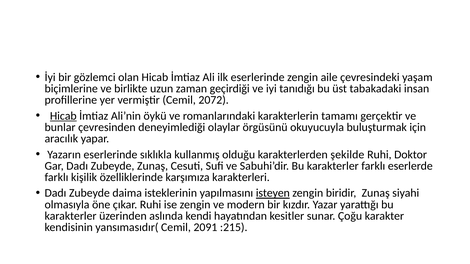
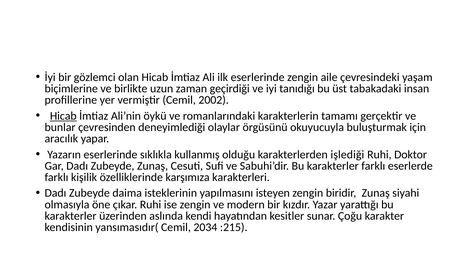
2072: 2072 -> 2002 (214, 100)
şekilde: şekilde -> işlediği (347, 155)
isteyen underline: present -> none (273, 193)
2091: 2091 -> 2034 (205, 228)
